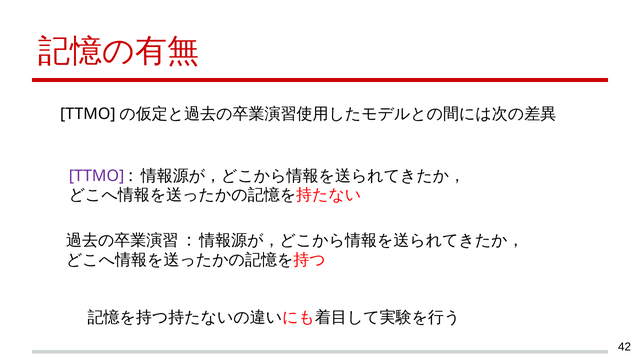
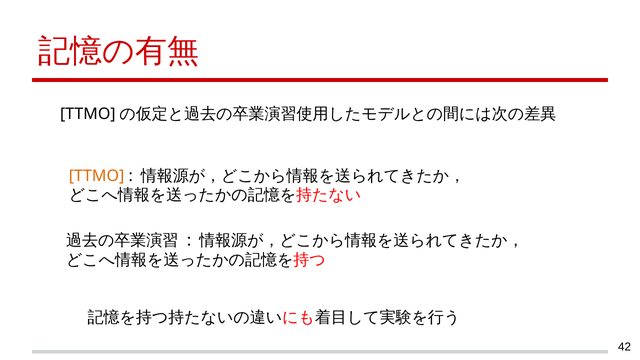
TTMO colour: purple -> orange (97, 176)
